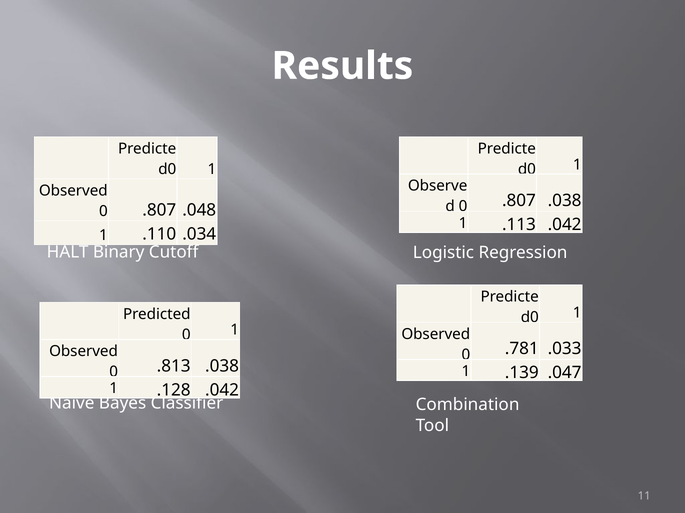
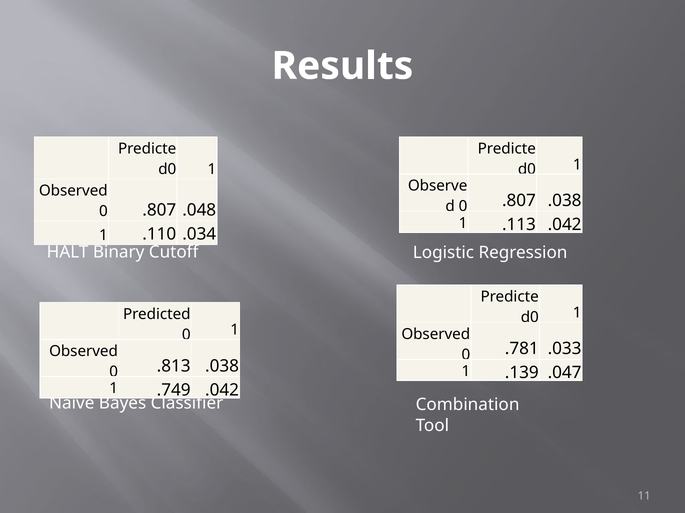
.128: .128 -> .749 (174, 390)
